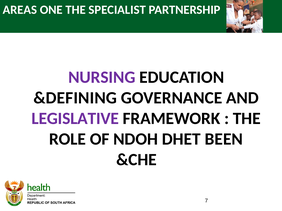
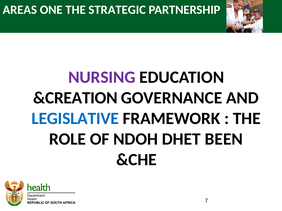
SPECIALIST: SPECIALIST -> STRATEGIC (117, 10)
&DEFINING: &DEFINING -> &CREATION (75, 98)
LEGISLATIVE colour: purple -> blue (75, 119)
